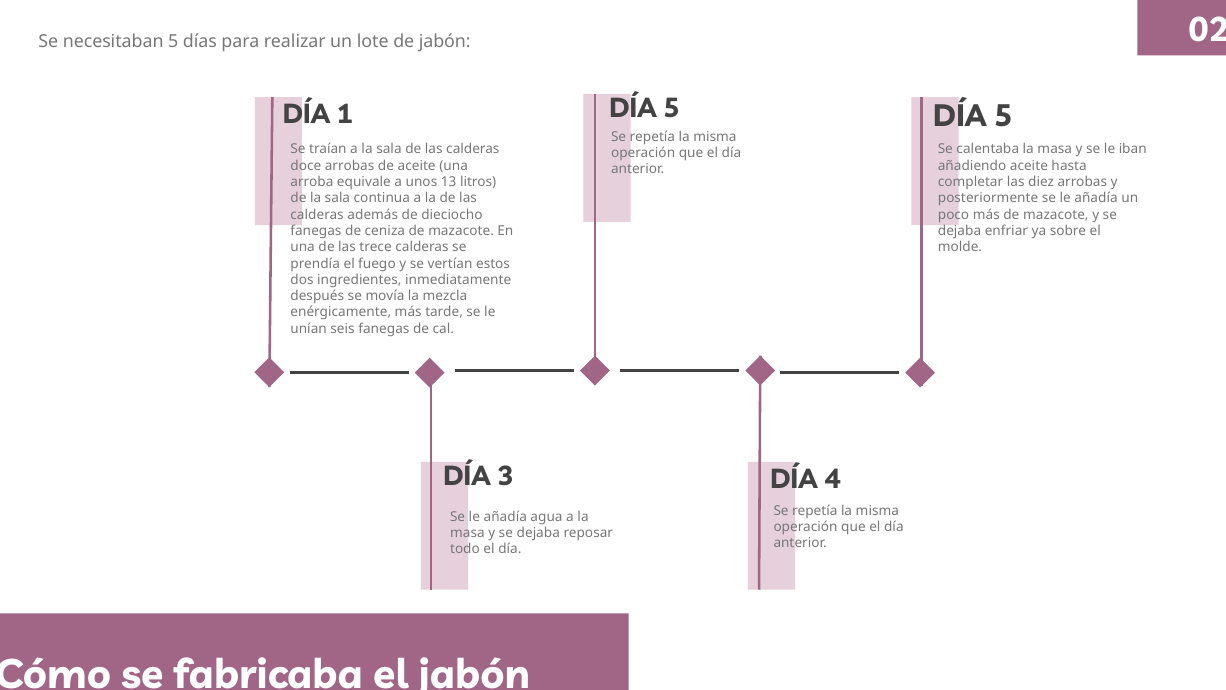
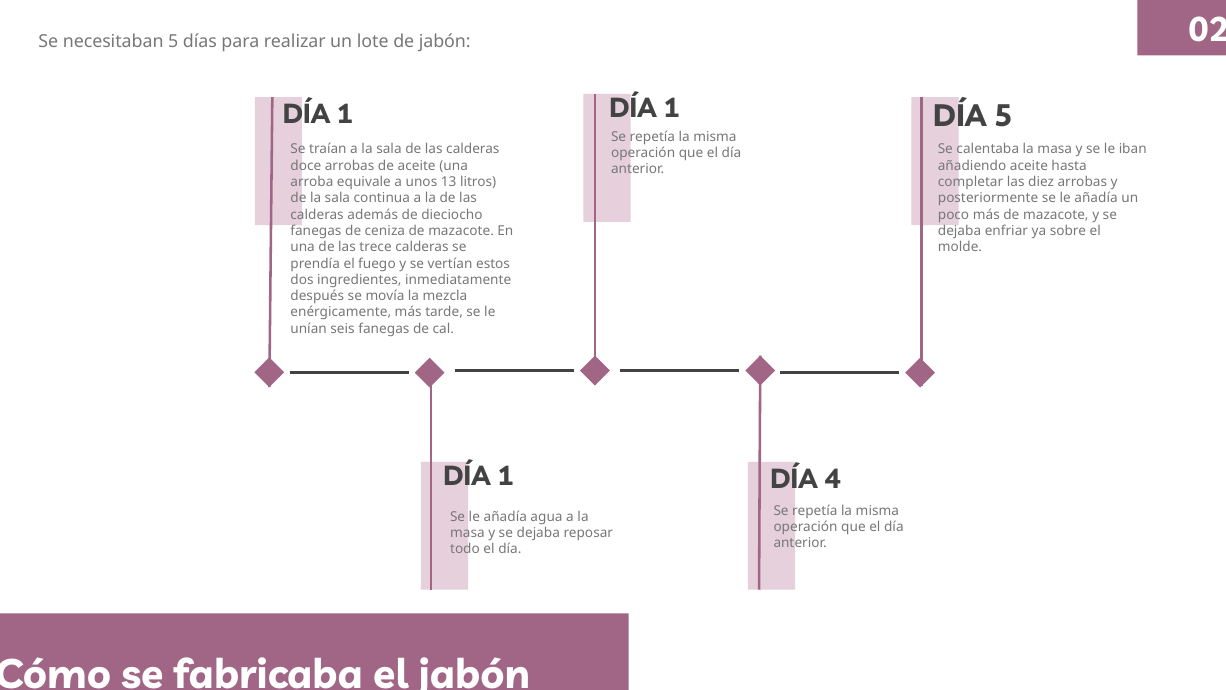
5: 5 -> 1 (671, 109)
3: 3 -> 1 (505, 476)
